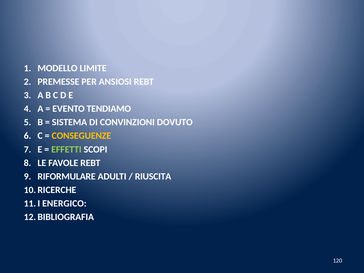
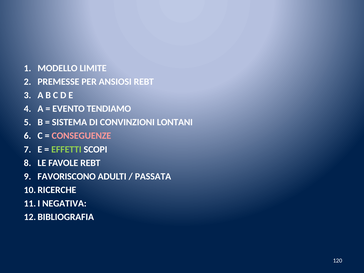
DOVUTO: DOVUTO -> LONTANI (175, 122)
CONSEGUENZE colour: yellow -> pink (81, 136)
RIFORMULARE: RIFORMULARE -> FAVORISCONO (67, 176)
RIUSCITA: RIUSCITA -> PASSATA (153, 176)
ENERGICO: ENERGICO -> NEGATIVA (64, 204)
